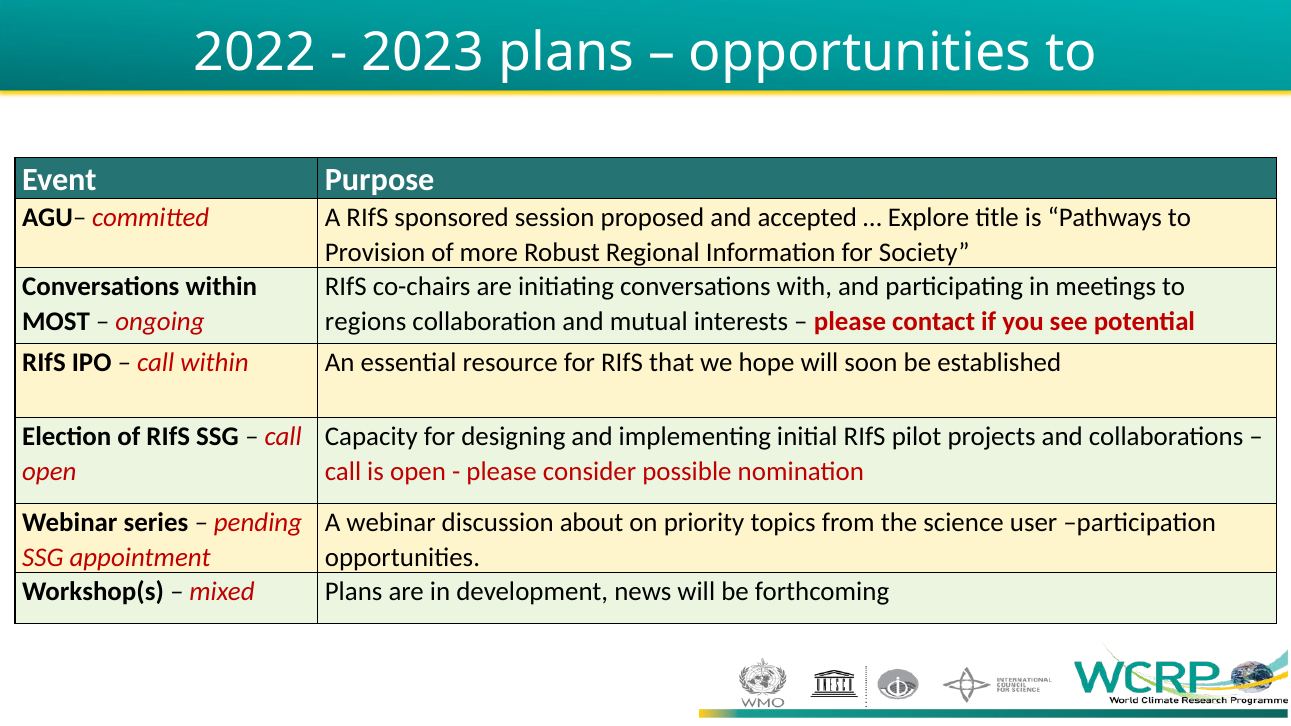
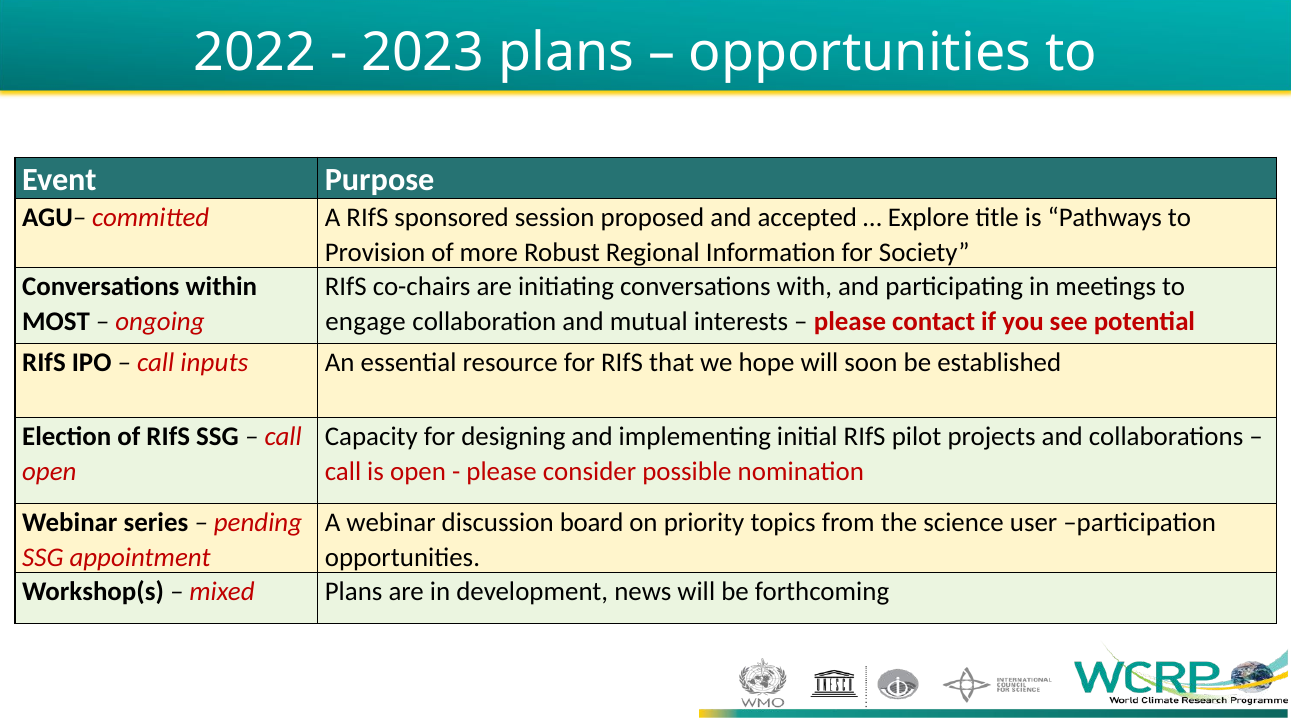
regions: regions -> engage (366, 322)
call within: within -> inputs (214, 363)
about: about -> board (592, 522)
